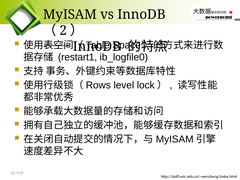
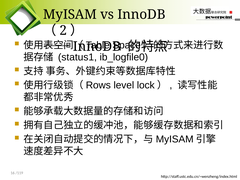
restart1: restart1 -> status1 (77, 57)
